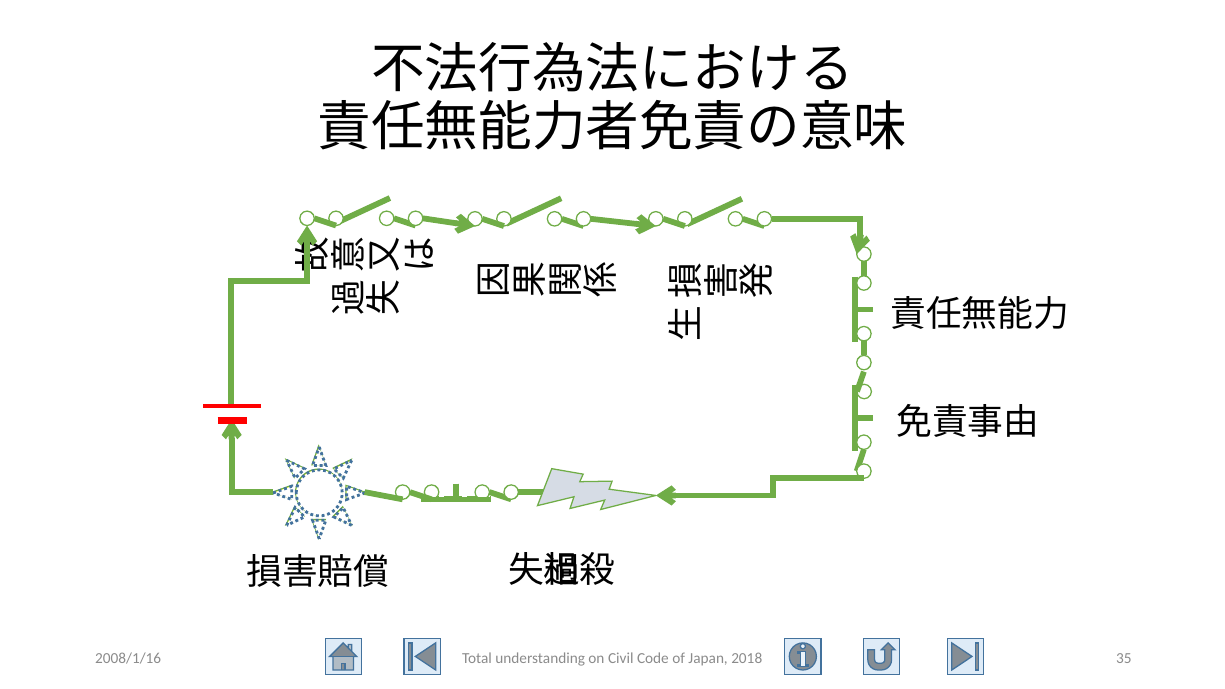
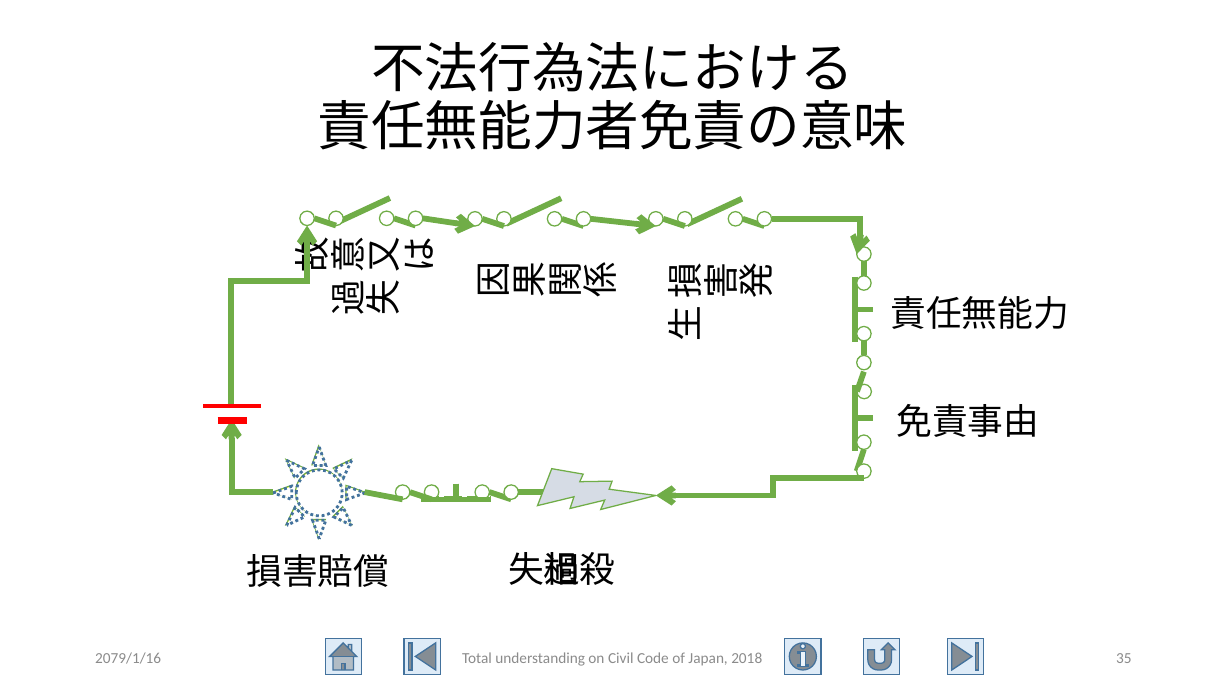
2008/1/16: 2008/1/16 -> 2079/1/16 (128, 659)
